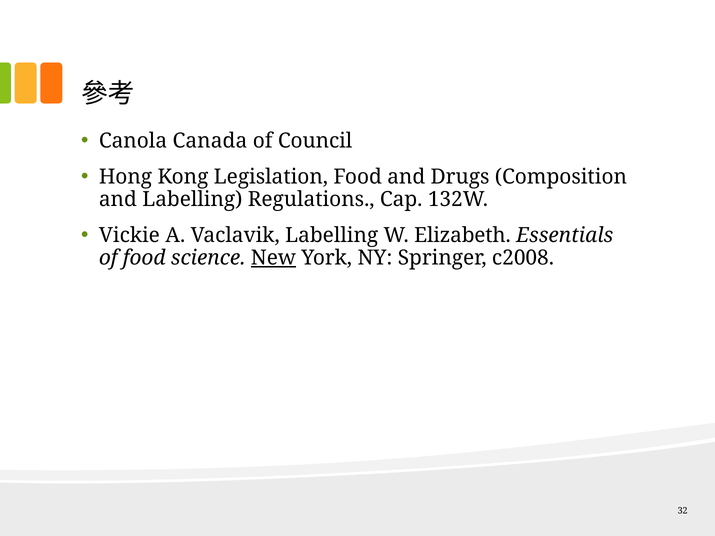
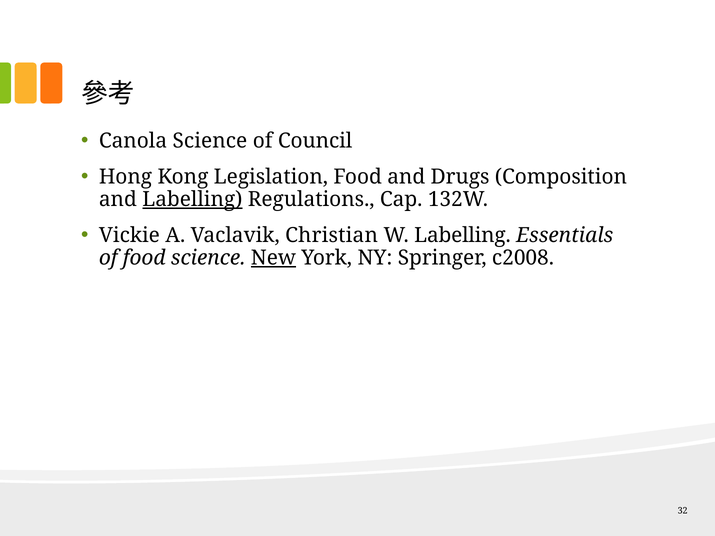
Canola Canada: Canada -> Science (210, 141)
Labelling underline: none -> present (192, 199)
Vaclavik Labelling: Labelling -> Christian (332, 235)
W Elizabeth: Elizabeth -> Labelling (462, 235)
